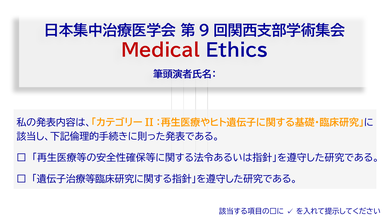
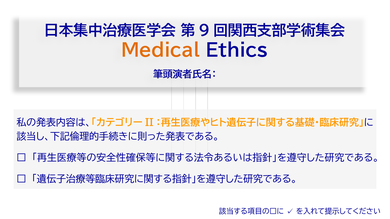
Medical colour: red -> orange (161, 51)
